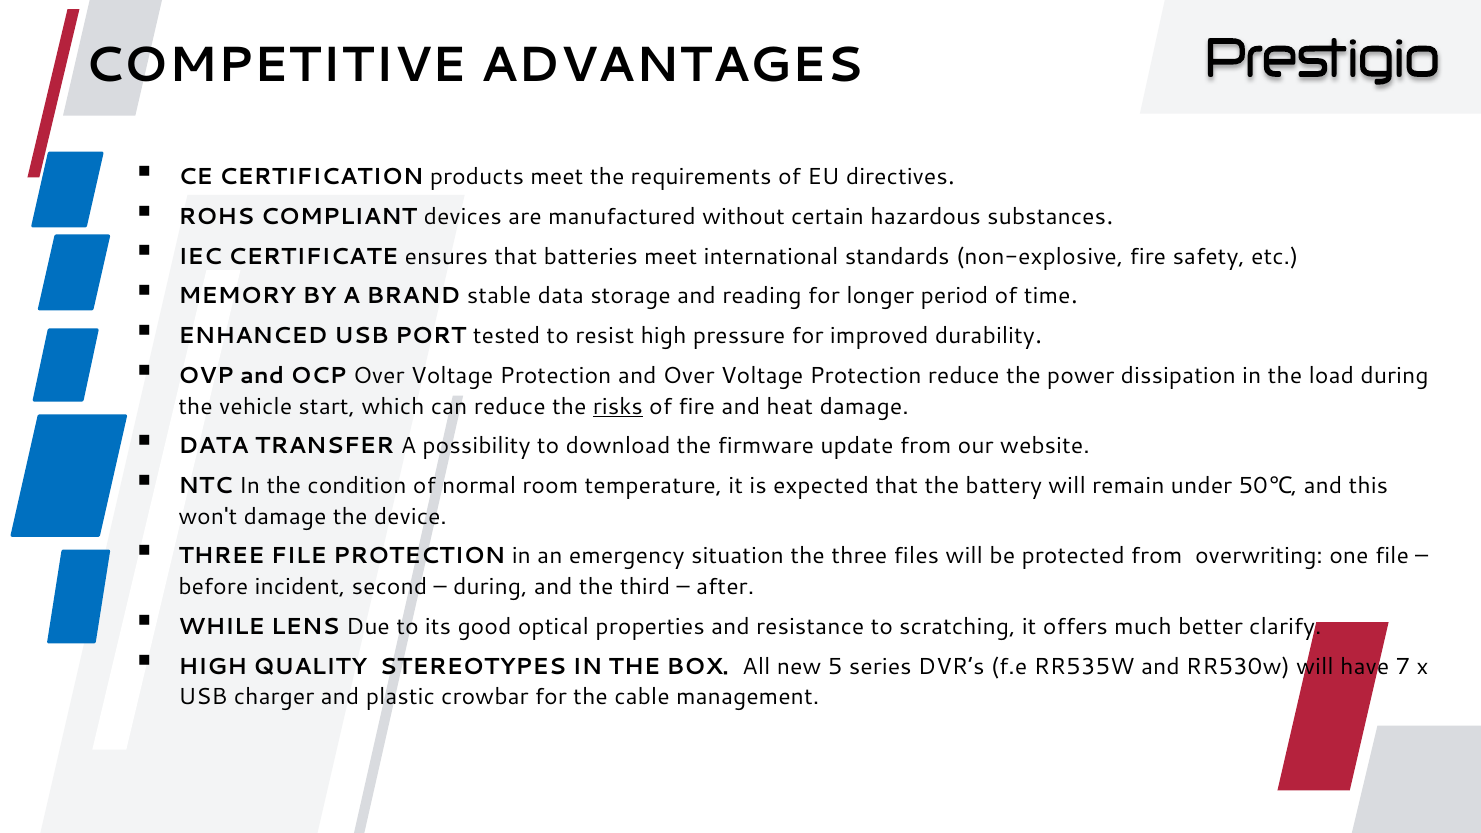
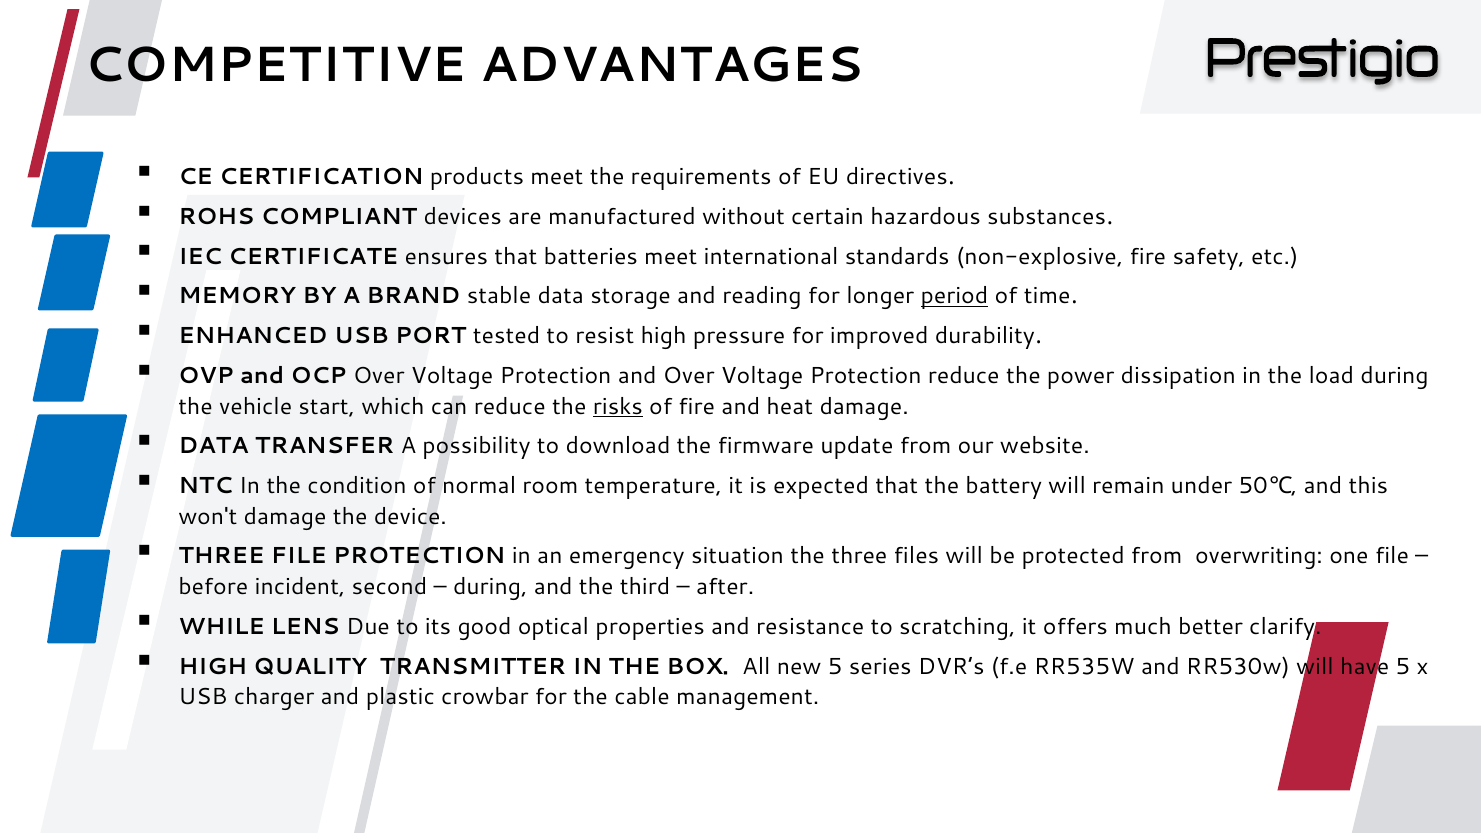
period underline: none -> present (954, 296)
STEREOTYPES: STEREOTYPES -> TRANSMITTER (473, 666)
have 7: 7 -> 5 (1403, 666)
